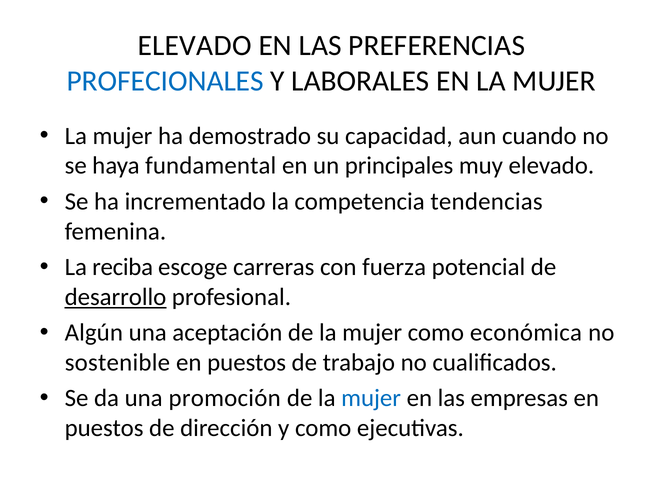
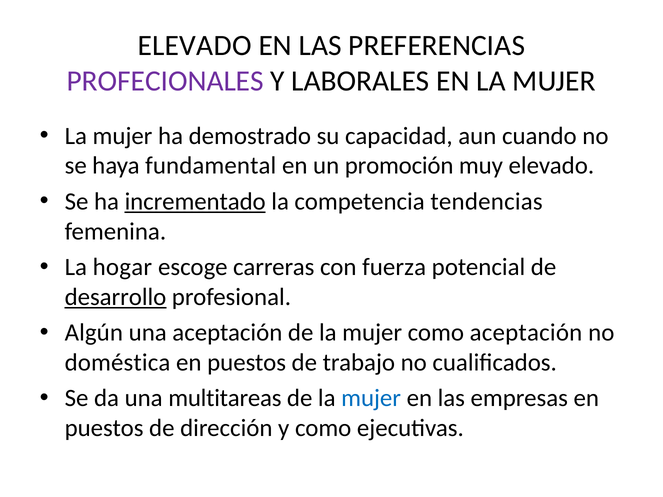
PROFECIONALES colour: blue -> purple (165, 81)
principales: principales -> promoción (399, 166)
incrementado underline: none -> present (195, 202)
reciba: reciba -> hogar (122, 267)
como económica: económica -> aceptación (526, 333)
sostenible: sostenible -> doméstica (117, 363)
promoción: promoción -> multitareas (225, 398)
